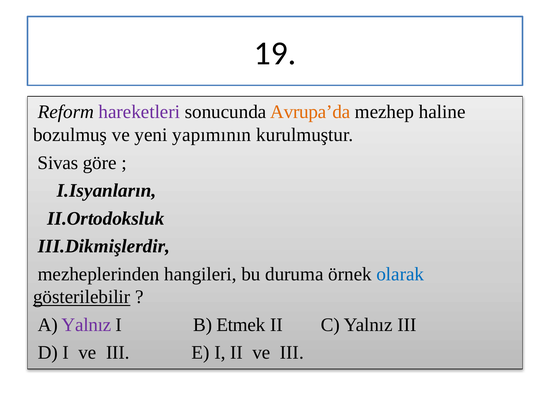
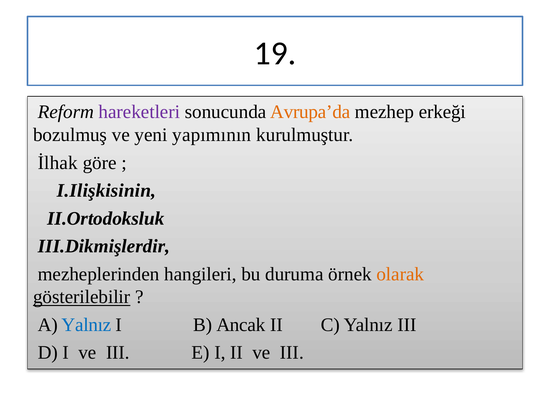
haline: haline -> erkeği (442, 112)
Sivas: Sivas -> İlhak (58, 163)
I.Isyanların: I.Isyanların -> I.Ilişkisinin (106, 190)
olarak colour: blue -> orange (400, 274)
Yalnız colour: purple -> blue (86, 324)
Etmek: Etmek -> Ancak (241, 324)
